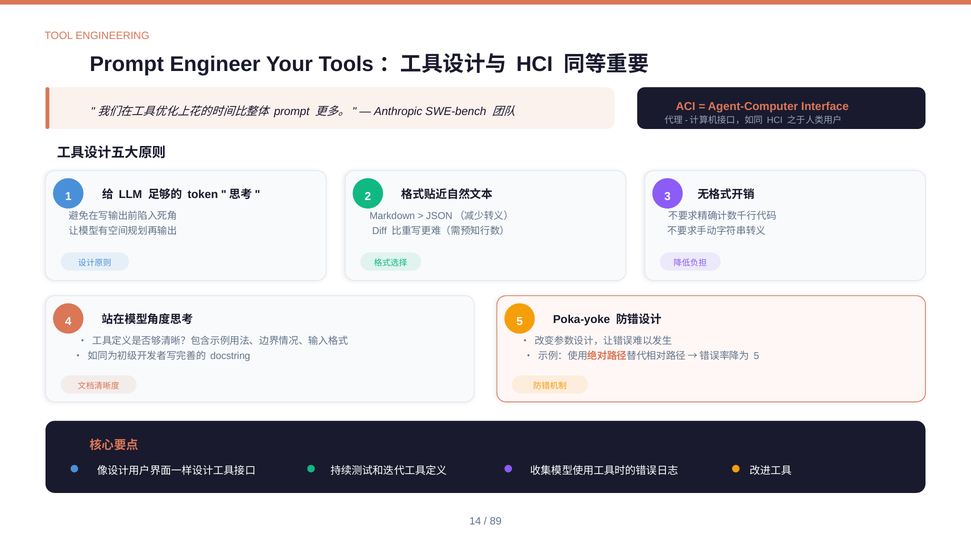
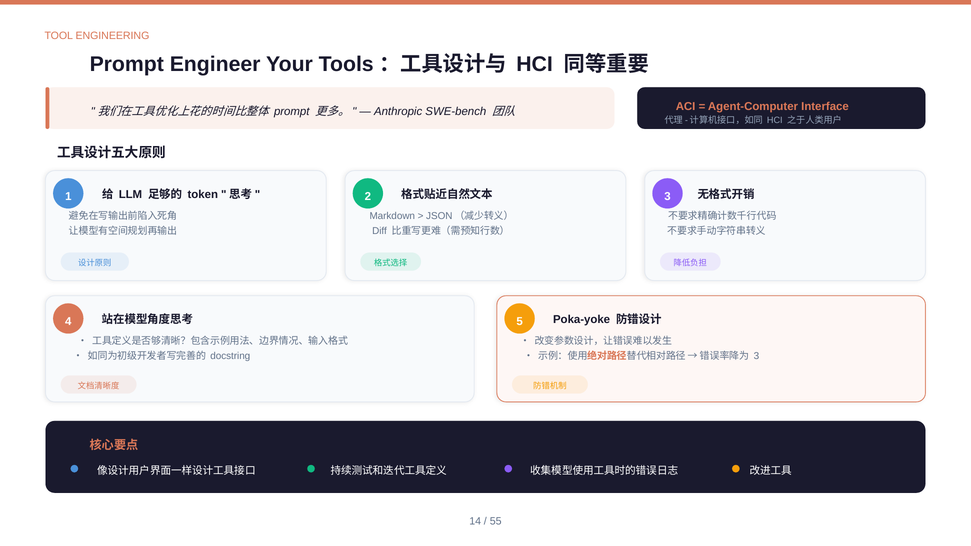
5: 5 -> 3 (756, 356)
89: 89 -> 55 (496, 521)
